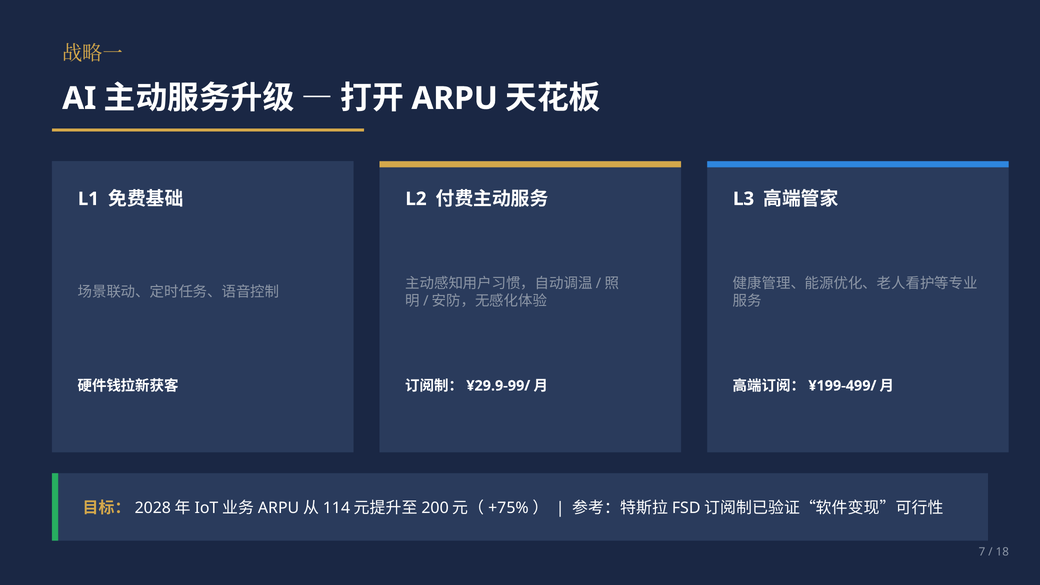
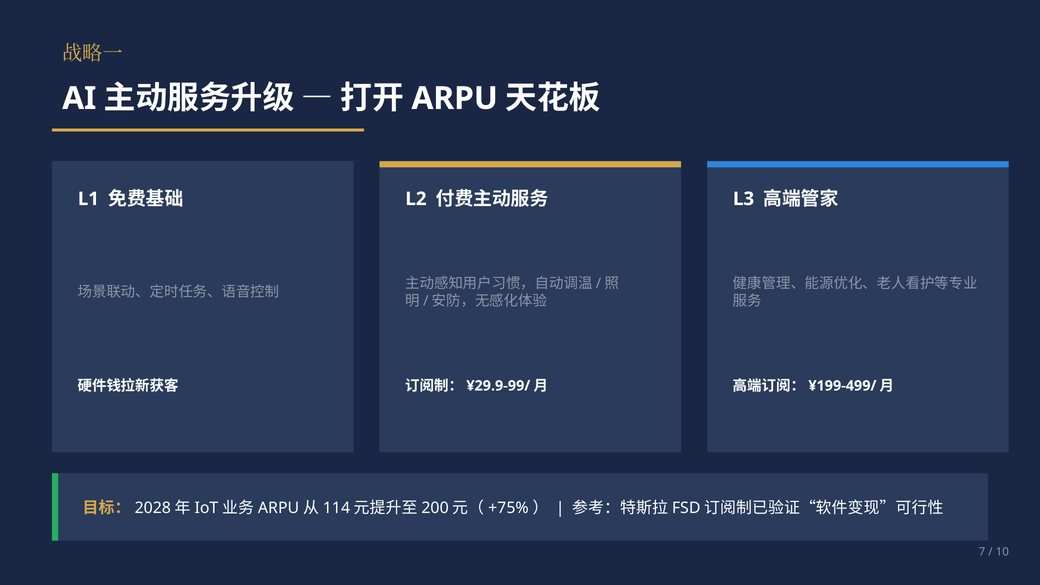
18: 18 -> 10 (1002, 552)
